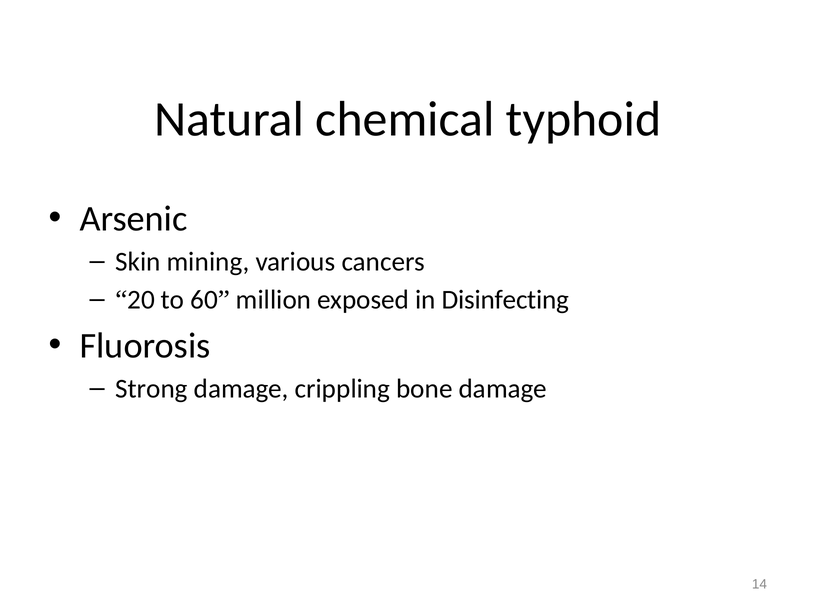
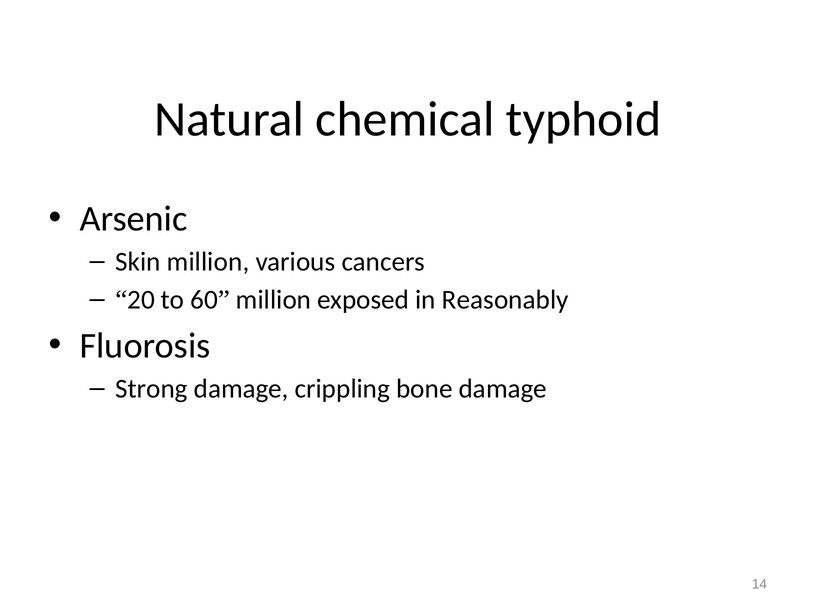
Skin mining: mining -> million (208, 262)
Disinfecting: Disinfecting -> Reasonably (505, 300)
